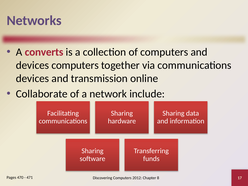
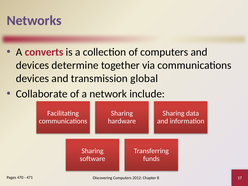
devices computers: computers -> determine (75, 65)
online: online -> global (144, 78)
